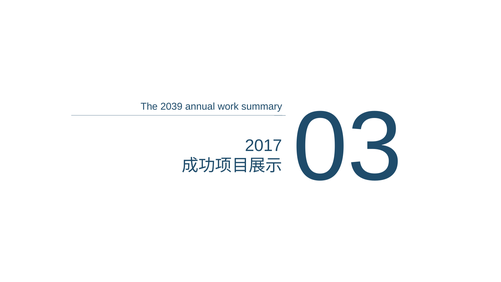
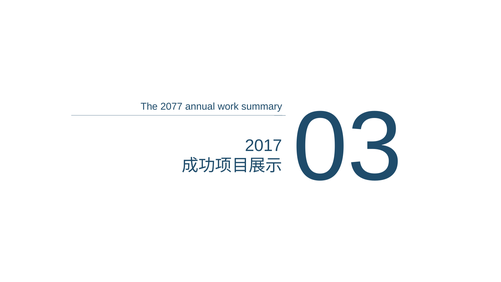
2039: 2039 -> 2077 (171, 107)
